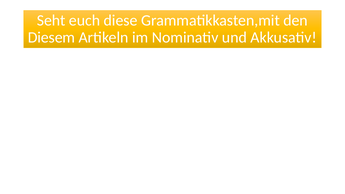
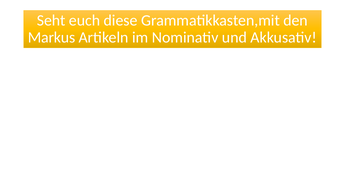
Diesem: Diesem -> Markus (52, 38)
